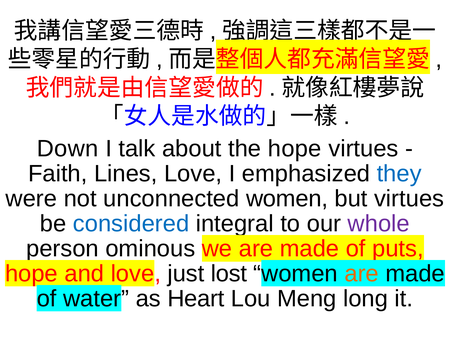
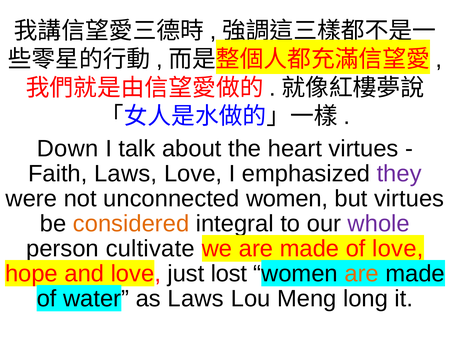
the hope: hope -> heart (295, 149)
Faith Lines: Lines -> Laws (126, 174)
they colour: blue -> purple (399, 174)
considered colour: blue -> orange (131, 224)
ominous: ominous -> cultivate (150, 249)
of puts: puts -> love (398, 249)
as Heart: Heart -> Laws (196, 299)
